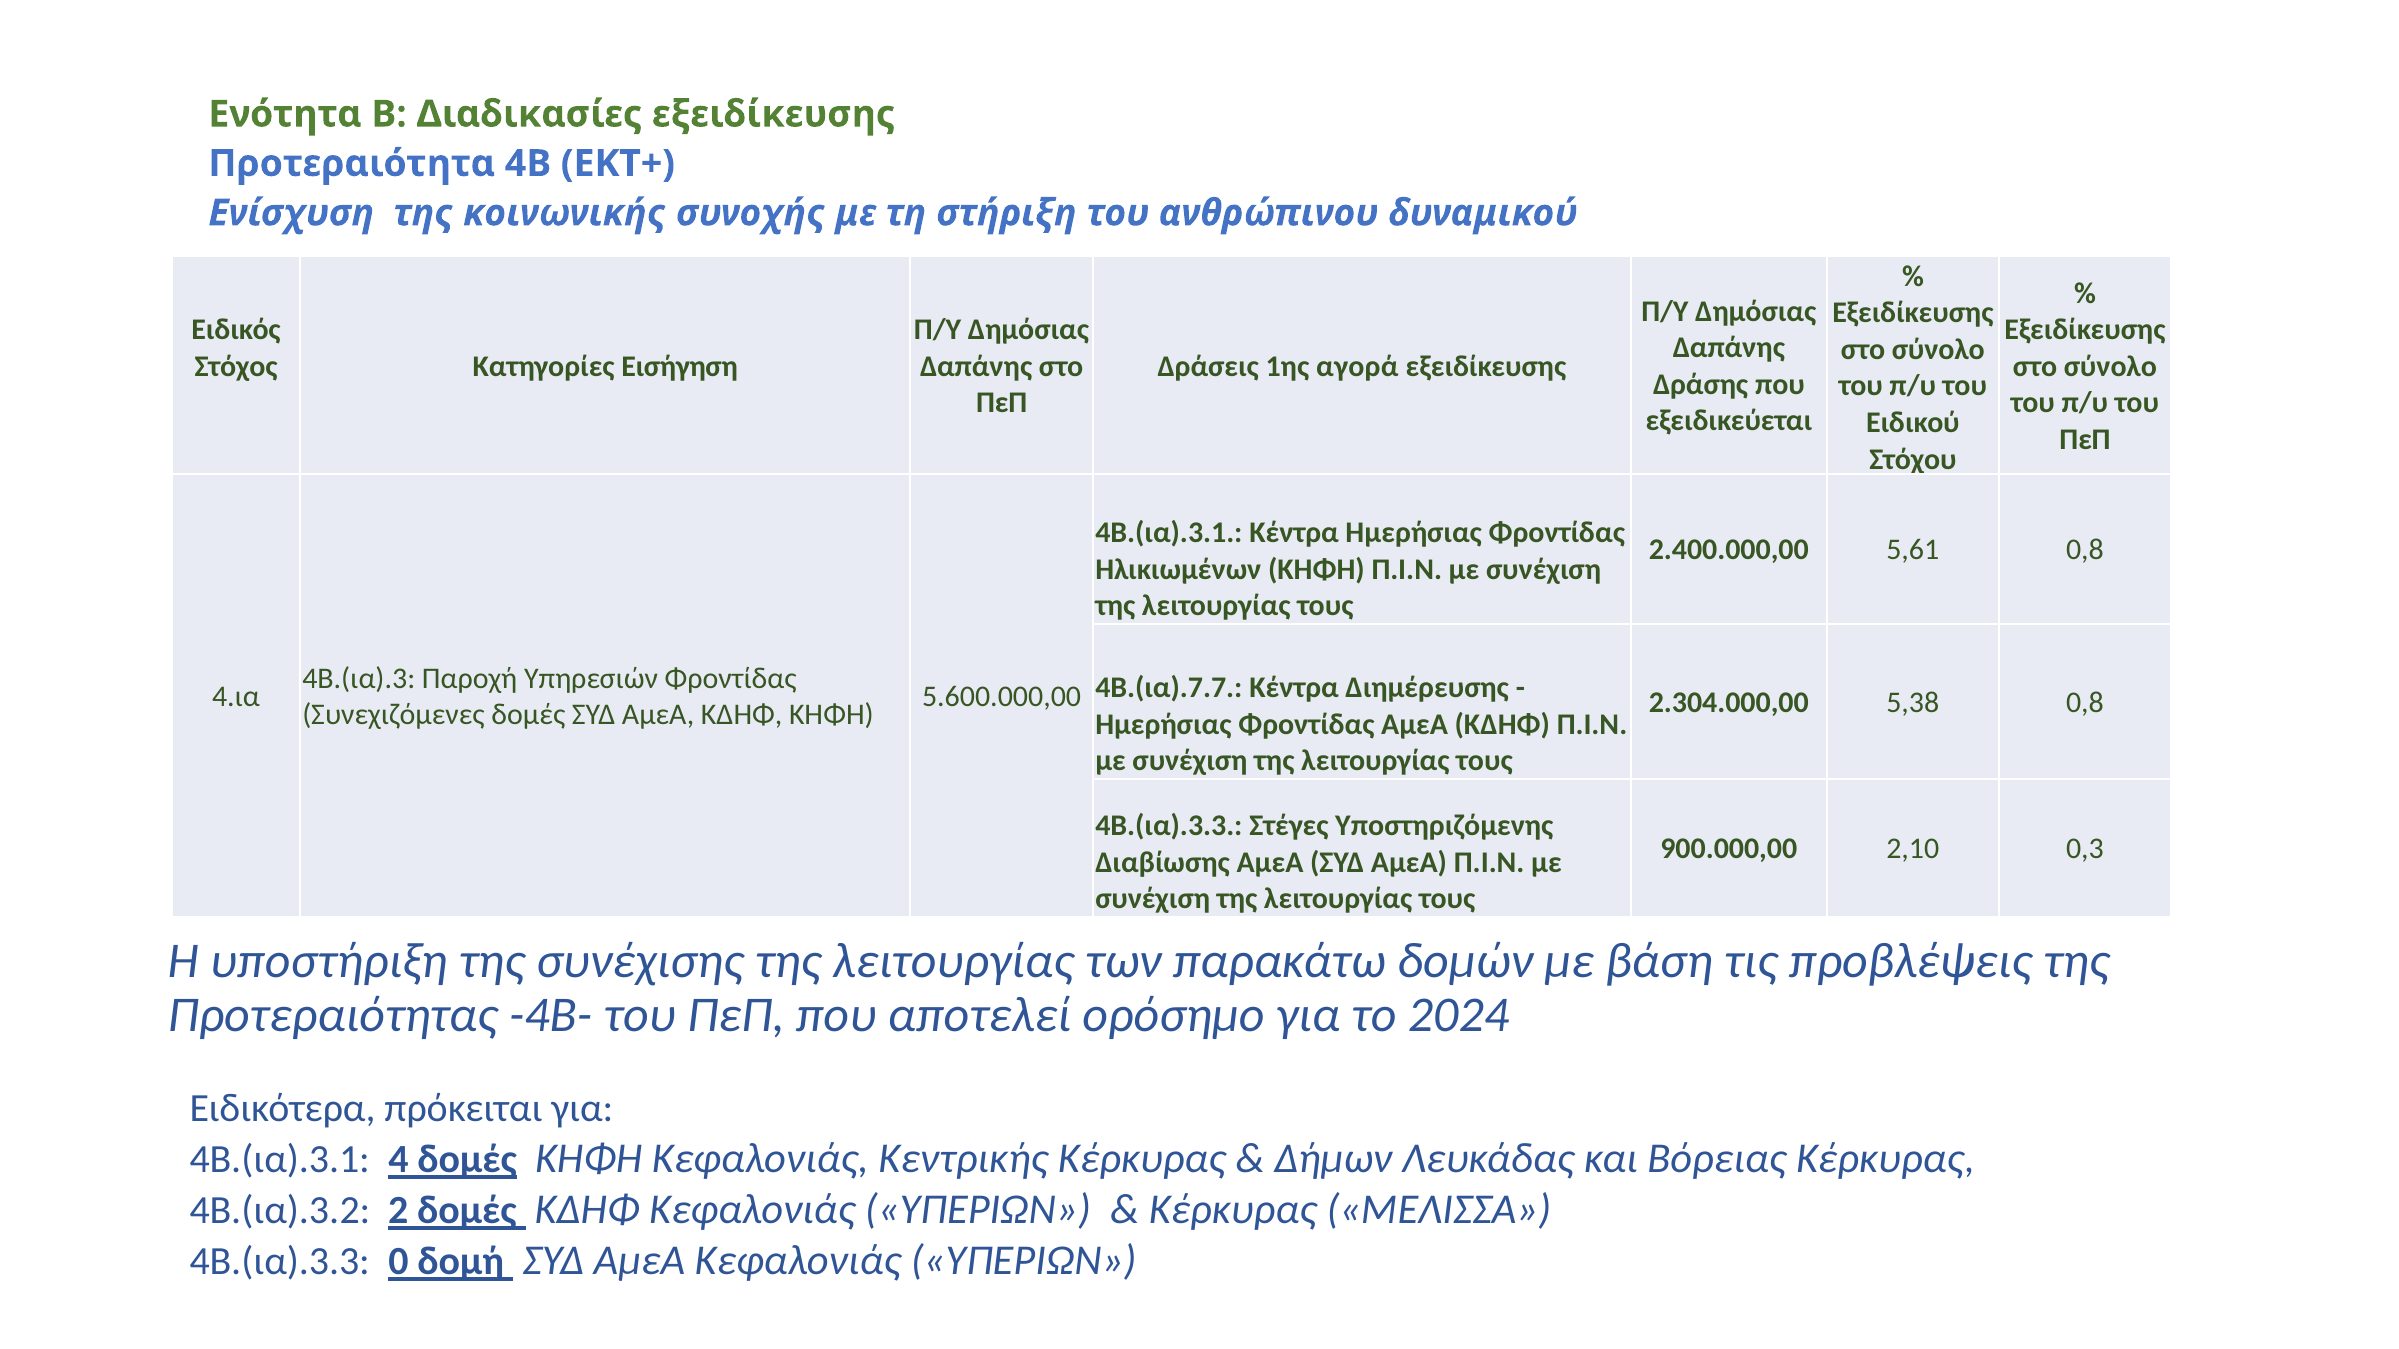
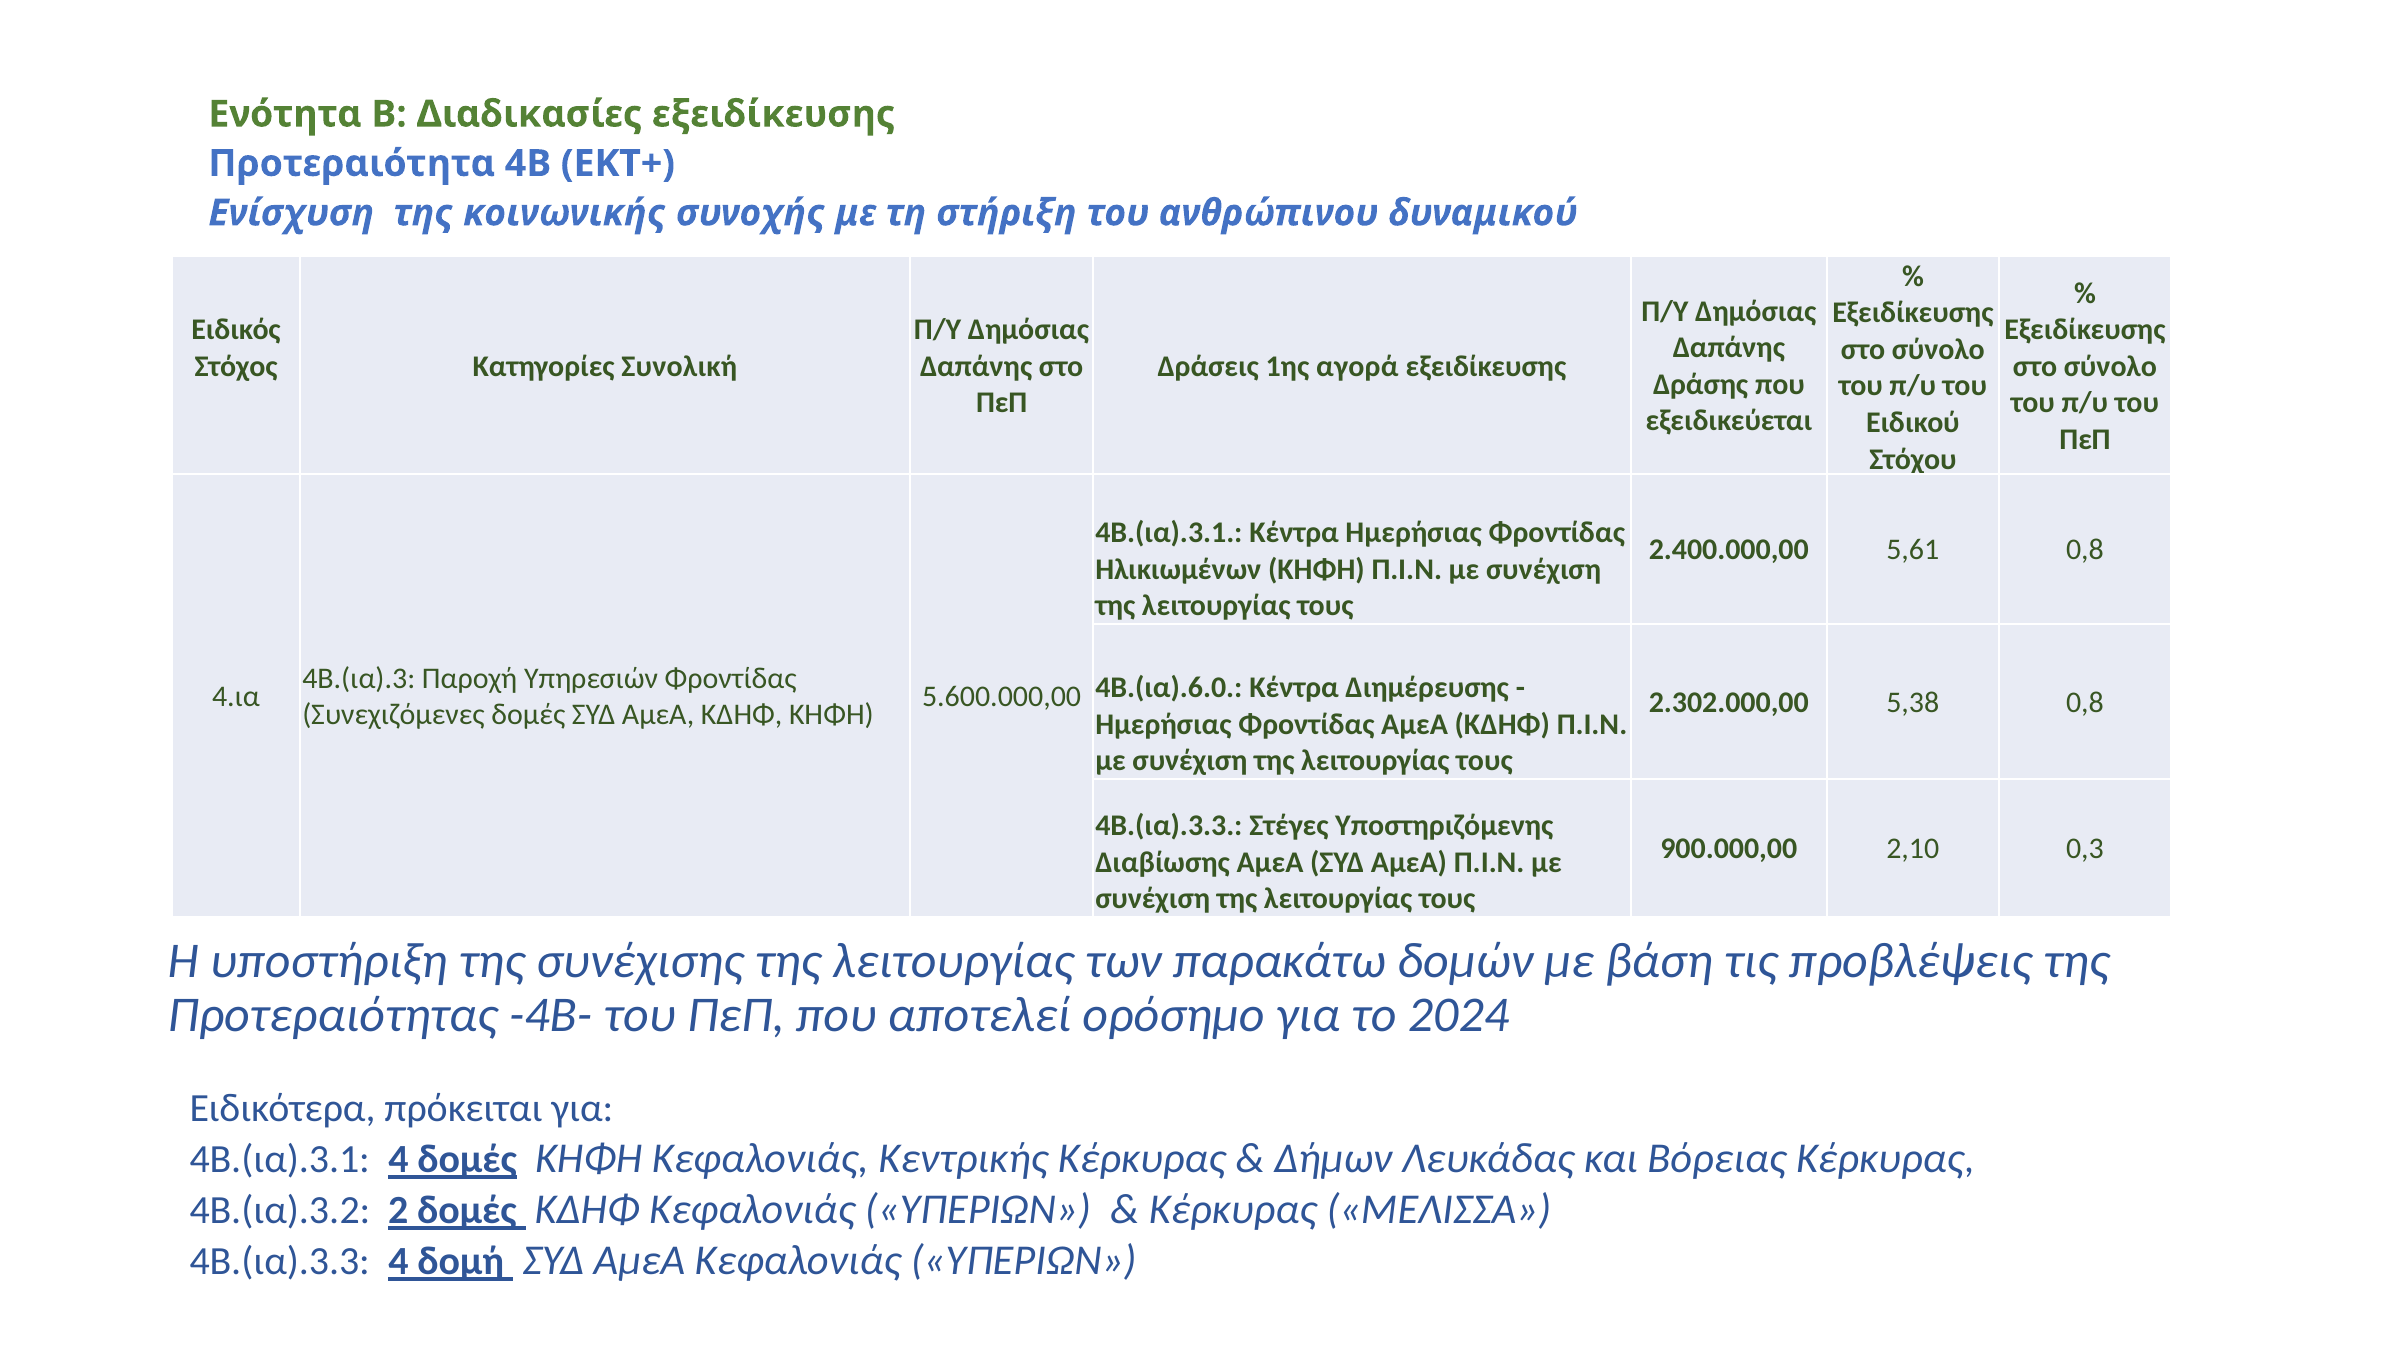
Εισήγηση: Εισήγηση -> Συνολική (679, 366)
4Β.(ια).7.7: 4Β.(ια).7.7 -> 4Β.(ια).6.0 (1169, 688)
2.304.000,00: 2.304.000,00 -> 2.302.000,00 (1729, 703)
4Β.(ια).3.3 0: 0 -> 4 (399, 1262)
